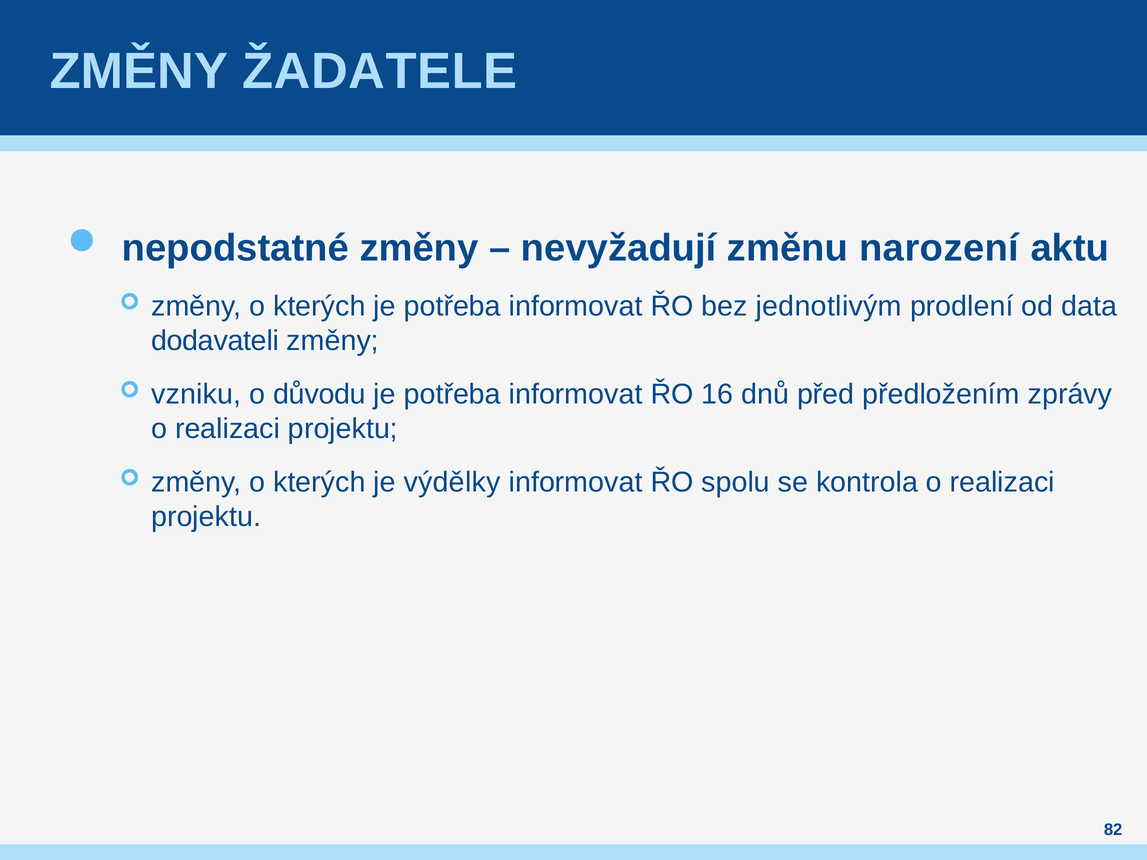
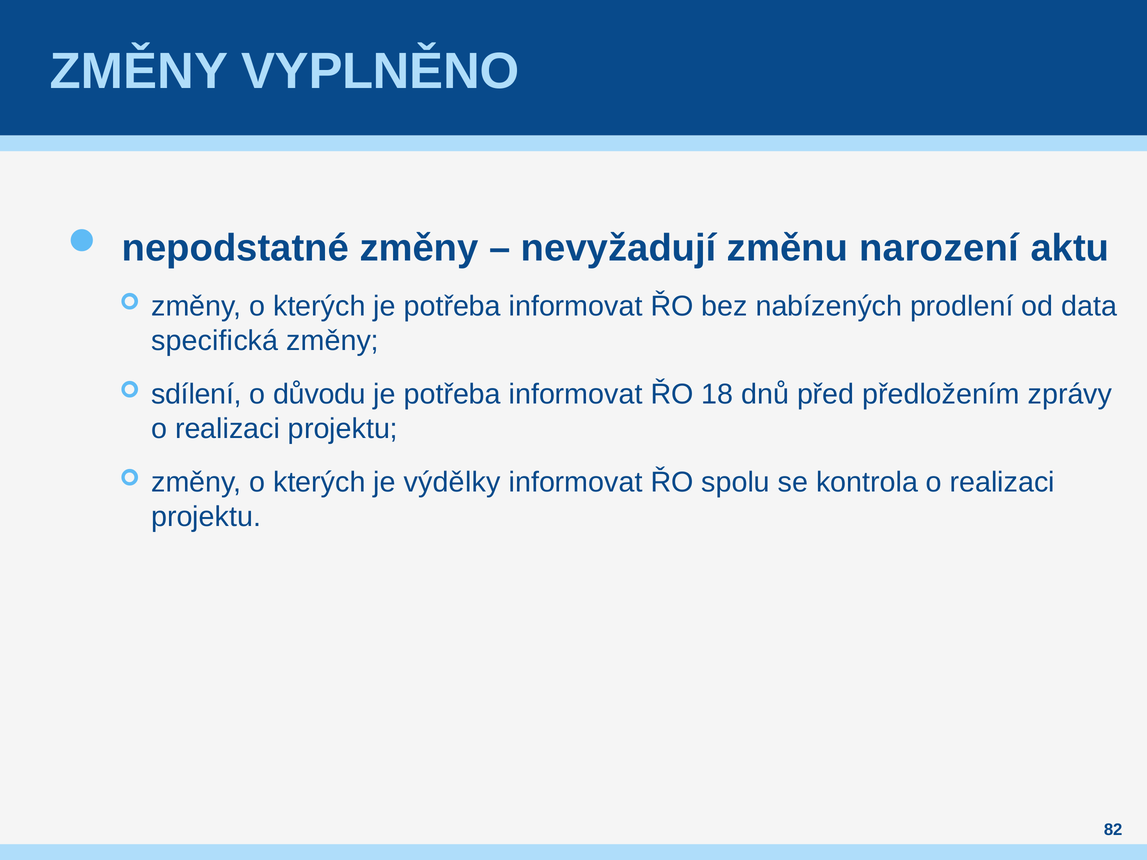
ŽADATELE: ŽADATELE -> VYPLNĚNO (380, 71)
jednotlivým: jednotlivým -> nabízených (829, 307)
dodavateli: dodavateli -> specifická (215, 341)
vzniku: vzniku -> sdílení (196, 395)
16: 16 -> 18 (717, 395)
